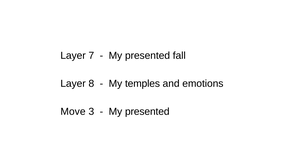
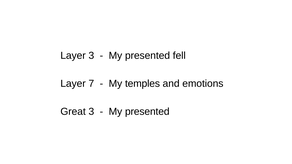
Layer 7: 7 -> 3 (91, 56)
fall: fall -> fell (179, 56)
8: 8 -> 7 (91, 84)
Move: Move -> Great (73, 112)
